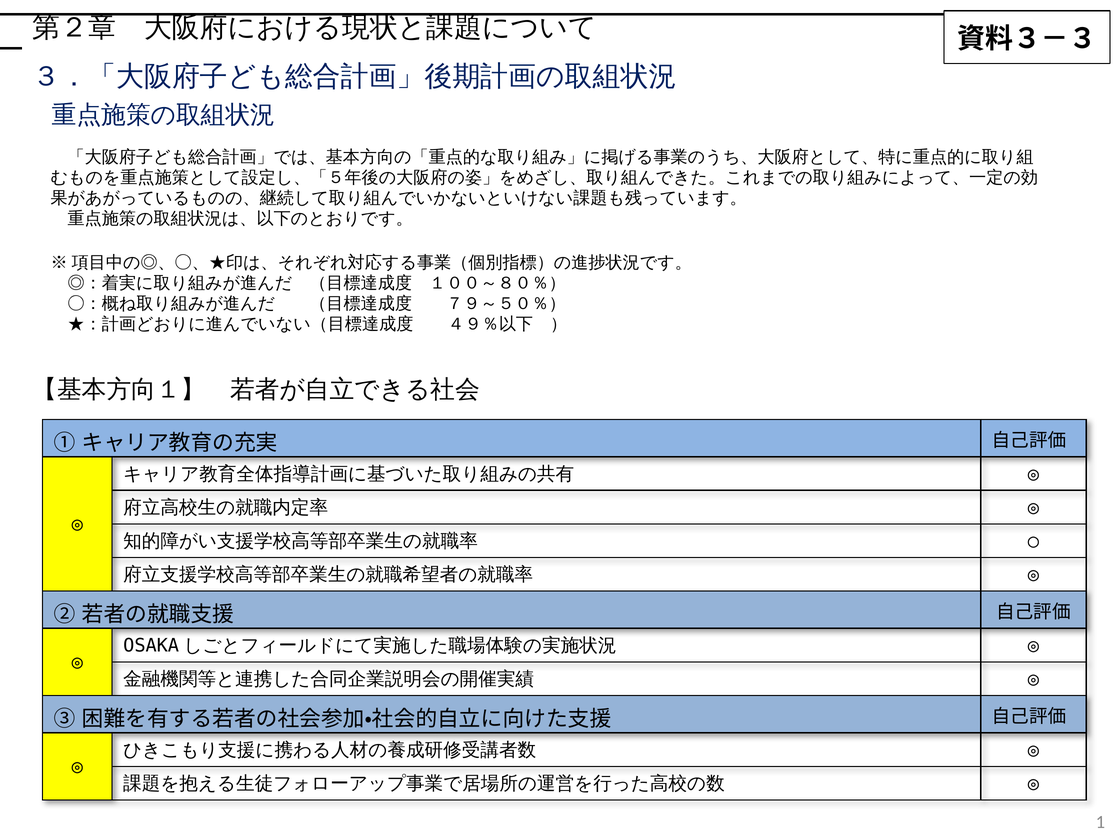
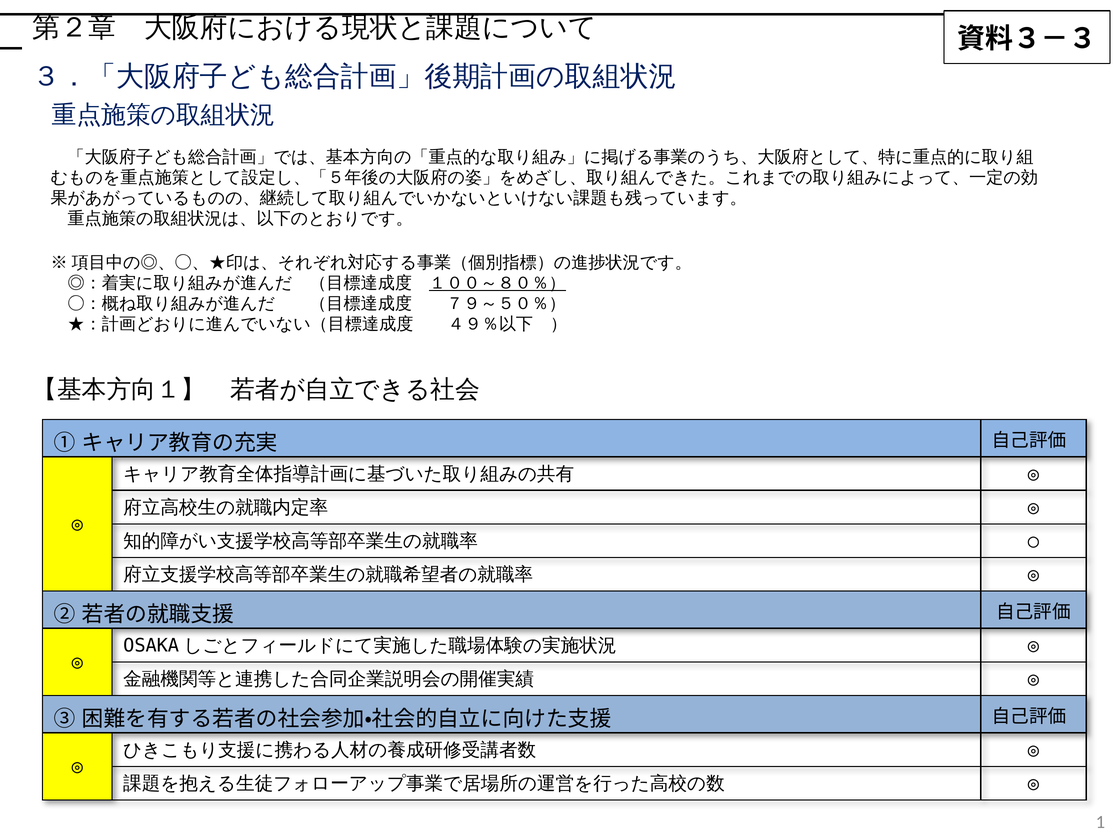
１００～８０％） underline: none -> present (497, 283)
